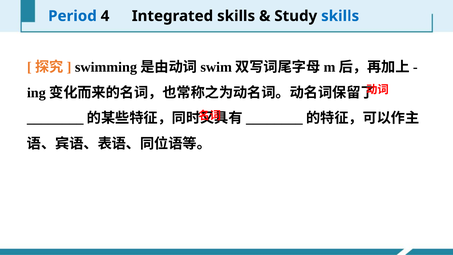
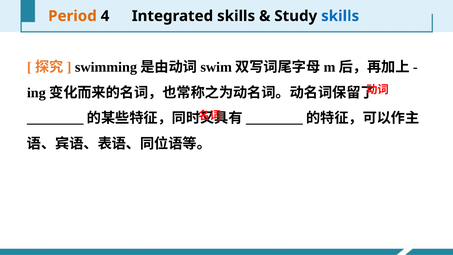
Period colour: blue -> orange (72, 16)
